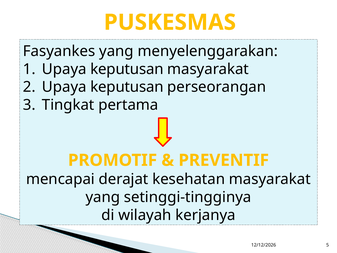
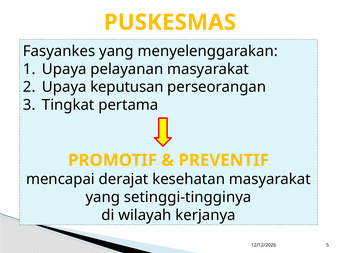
keputusan: keputusan -> pelayanan (127, 69)
